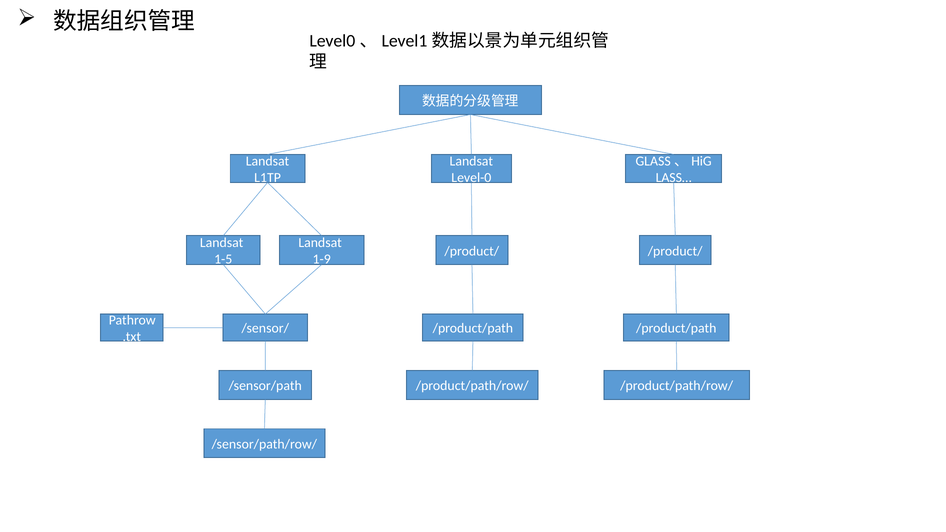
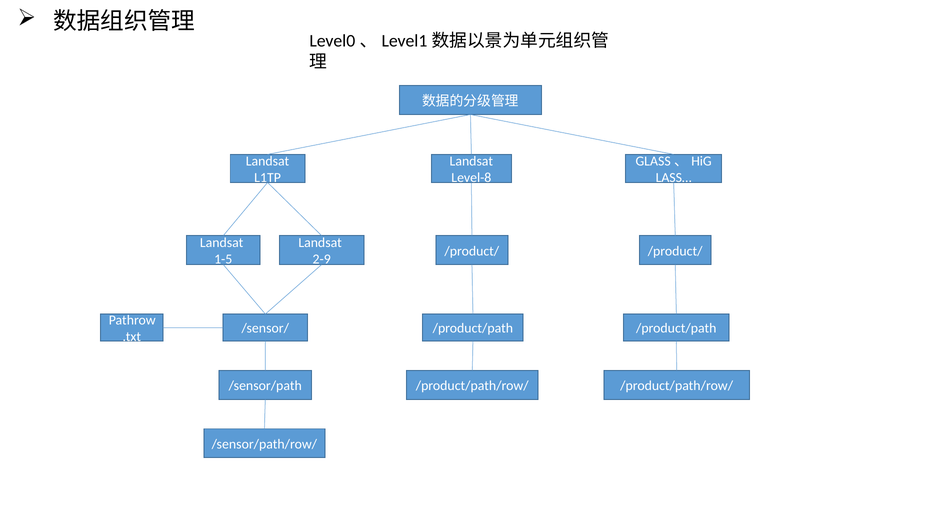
Level-0: Level-0 -> Level-8 (471, 178)
1-9: 1-9 -> 2-9 (322, 259)
